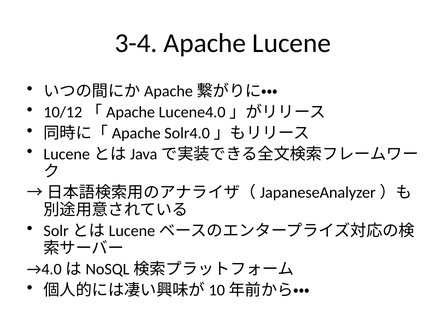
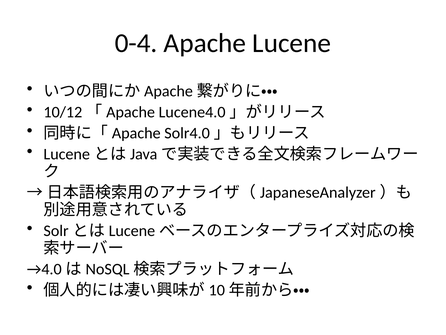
3-4: 3-4 -> 0-4 (136, 43)
